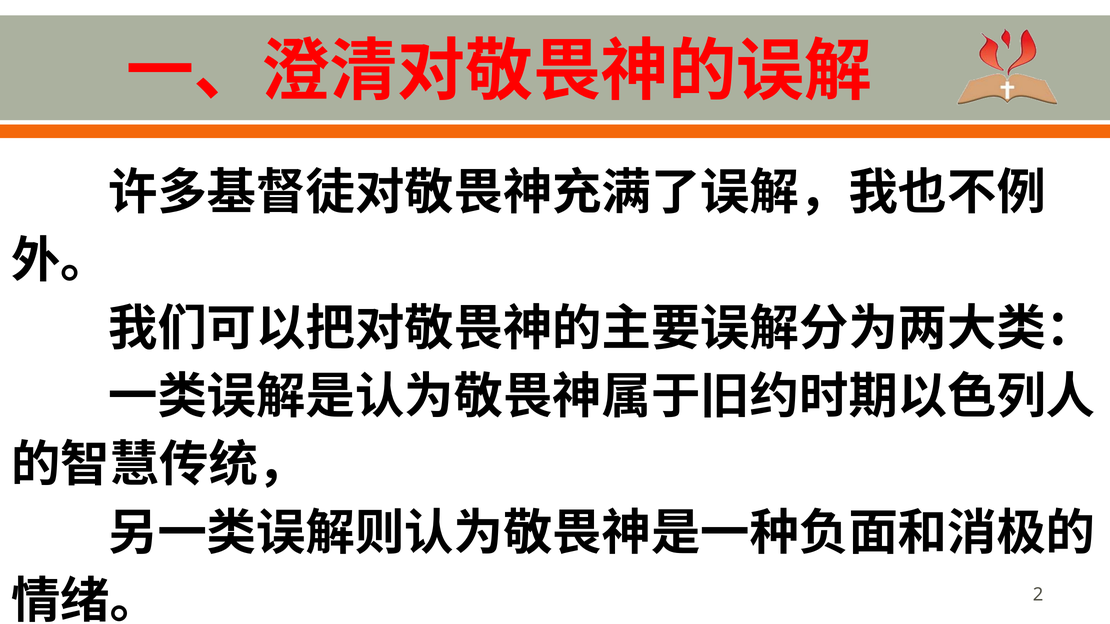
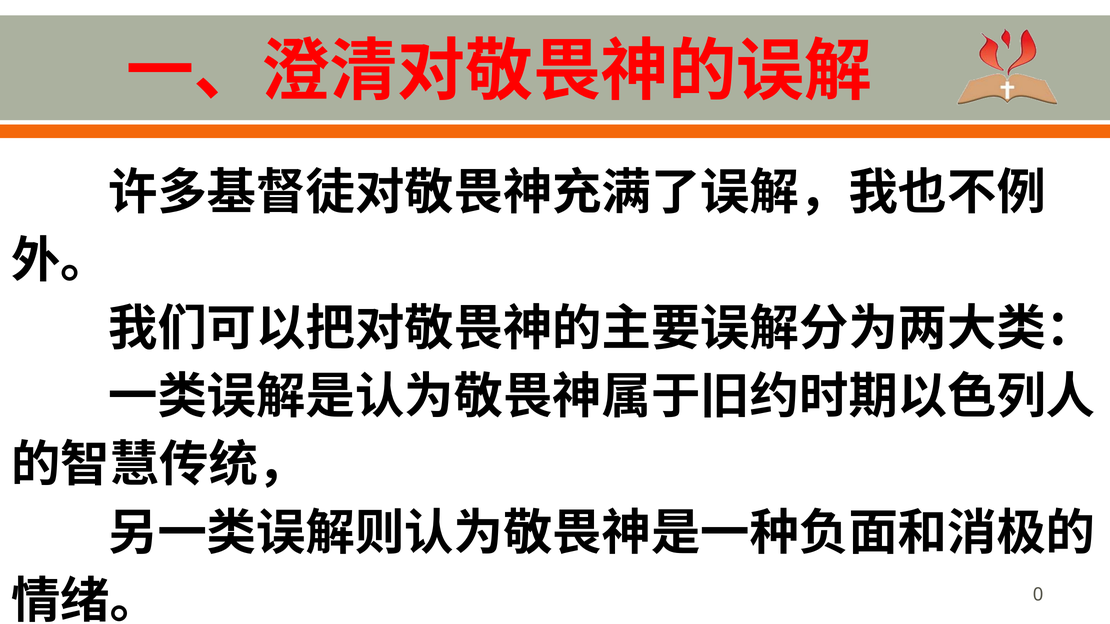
2: 2 -> 0 (1038, 595)
